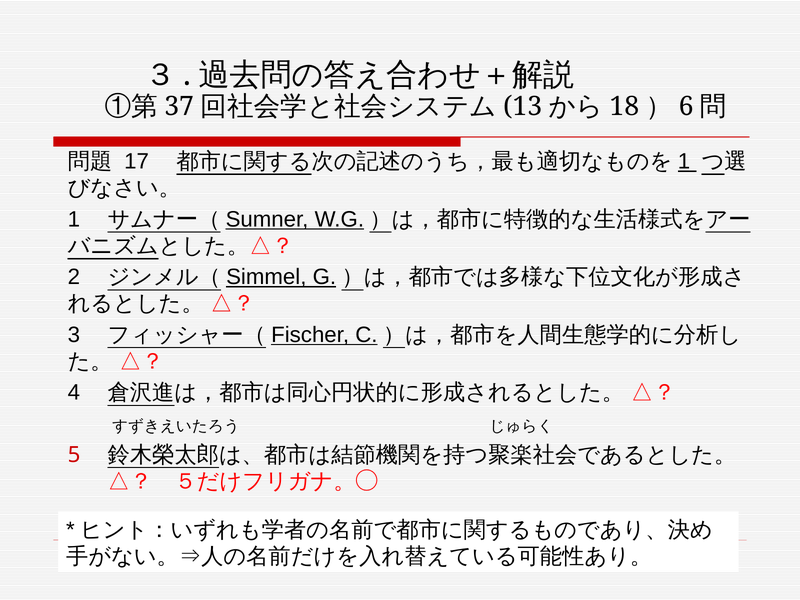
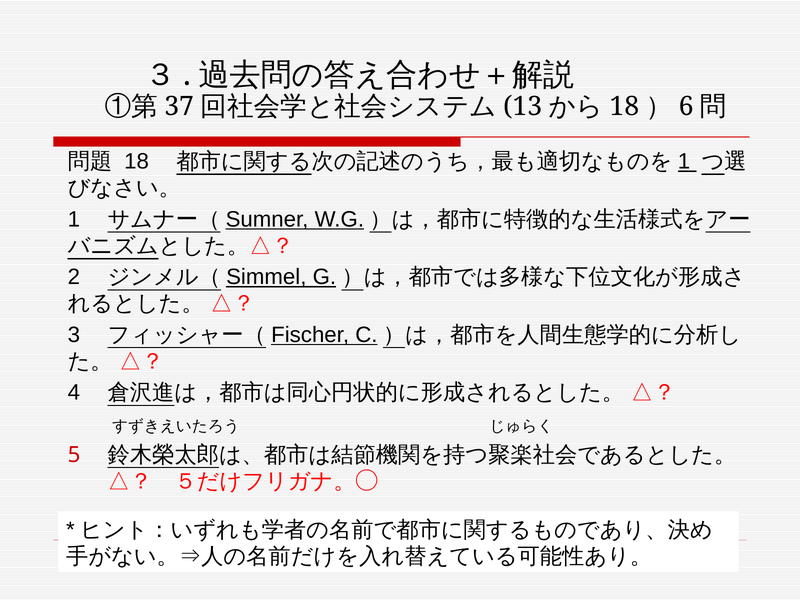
17: 17 -> 18 (137, 161)
